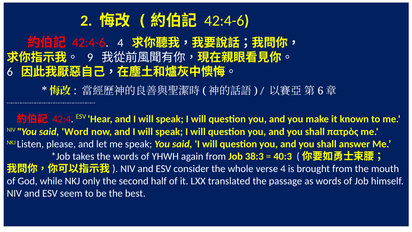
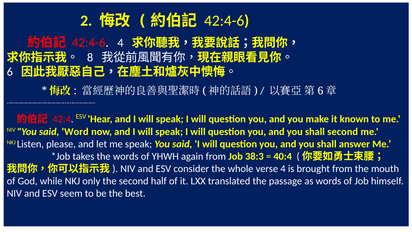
9: 9 -> 8 (90, 57)
shall πατρὸς: πατρὸς -> second (343, 132)
40:3: 40:3 -> 40:4 (283, 156)
